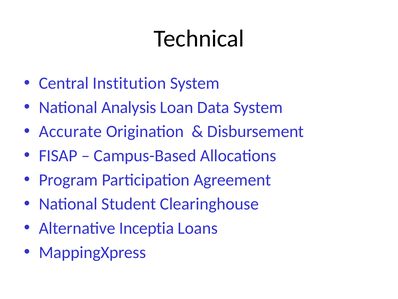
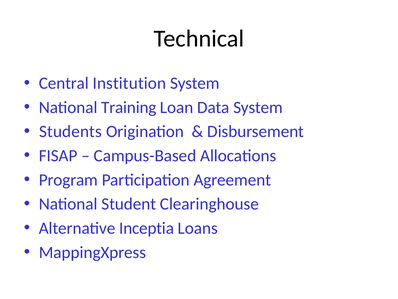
Analysis: Analysis -> Training (129, 107)
Accurate: Accurate -> Students (70, 131)
